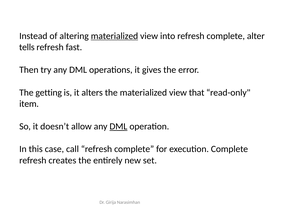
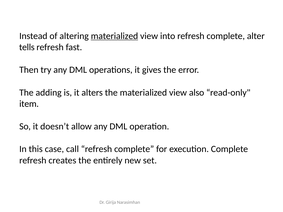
getting: getting -> adding (49, 93)
that: that -> also (197, 93)
DML underline: present -> none (118, 127)
